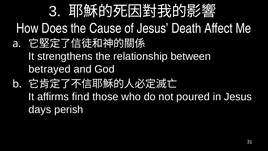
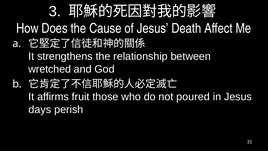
betrayed: betrayed -> wretched (50, 69)
find: find -> fruit (81, 97)
